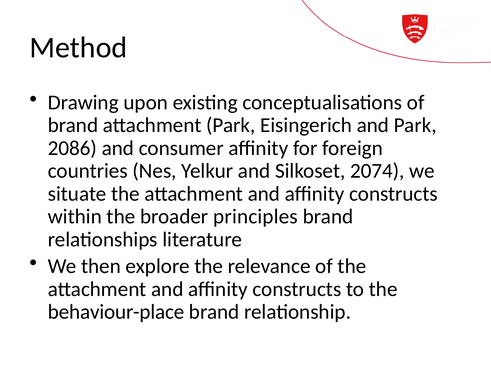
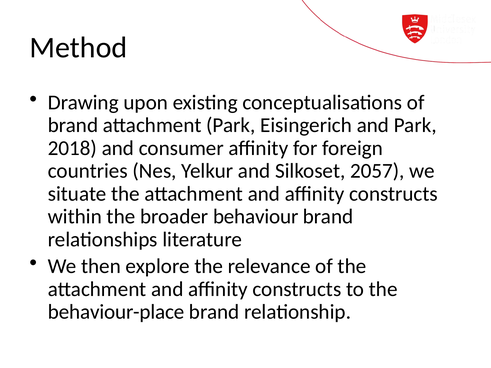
2086: 2086 -> 2018 (72, 148)
2074: 2074 -> 2057 (377, 171)
principles: principles -> behaviour (256, 217)
